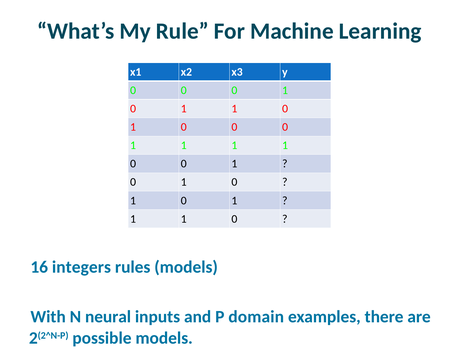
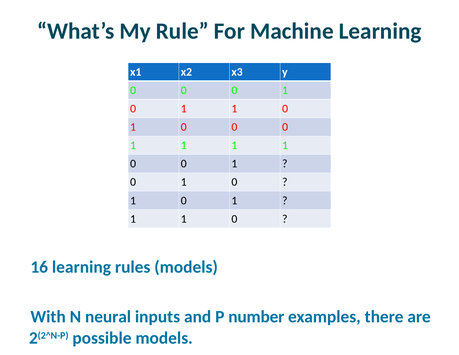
16 integers: integers -> learning (81, 267)
domain: domain -> number (256, 317)
